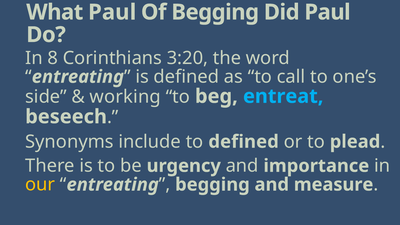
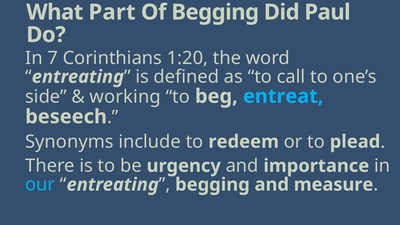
What Paul: Paul -> Part (112, 12)
8: 8 -> 7 (53, 58)
3:20: 3:20 -> 1:20 (187, 58)
to defined: defined -> redeem (244, 142)
our colour: yellow -> light blue (40, 185)
